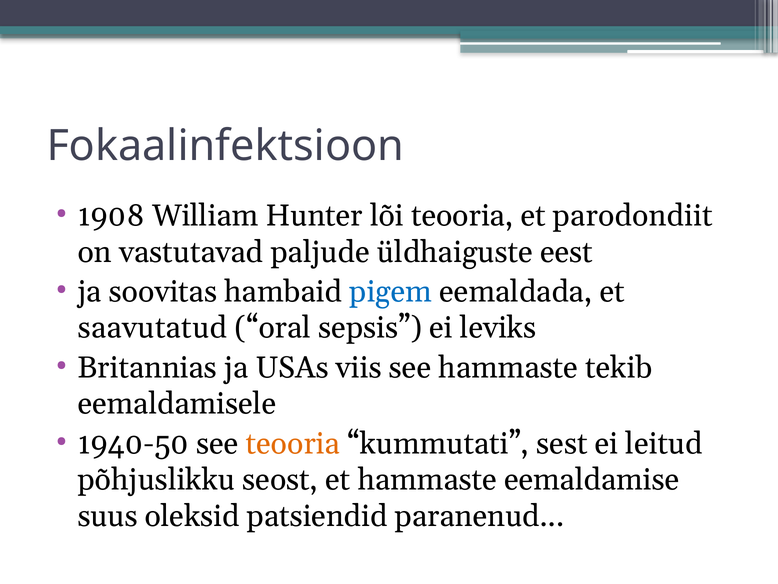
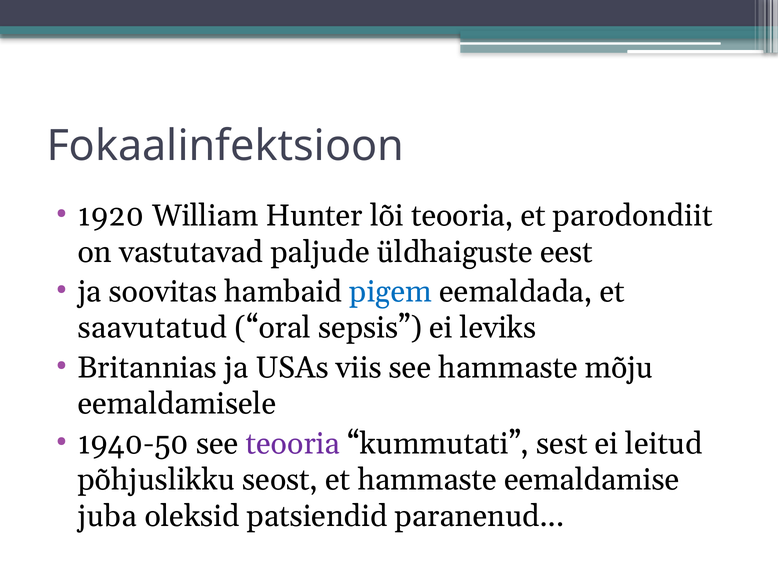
1908: 1908 -> 1920 (111, 215)
tekib: tekib -> mõju (619, 367)
teooria colour: orange -> purple (293, 443)
suus: suus -> juba (107, 516)
